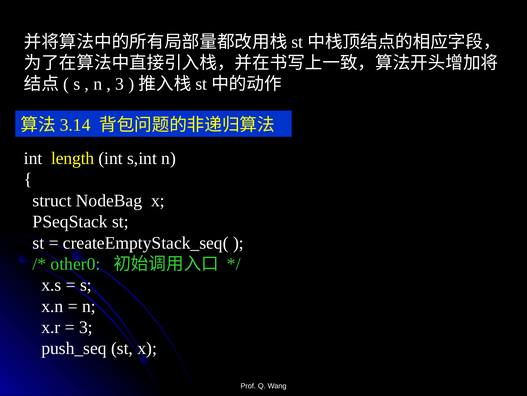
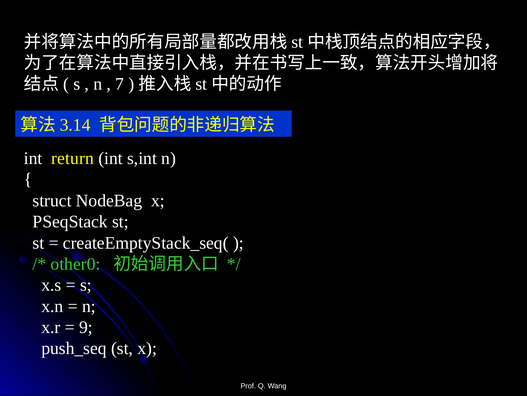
3: 3 -> 7 (120, 84)
length: length -> return (73, 158)
3: 3 -> 9 (86, 327)
